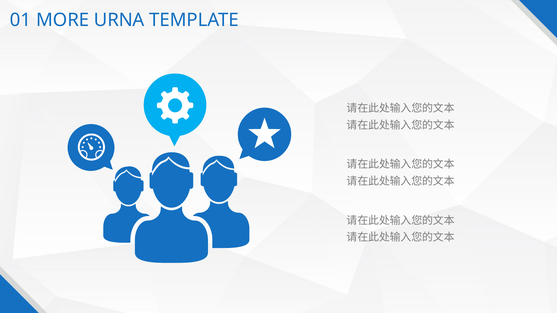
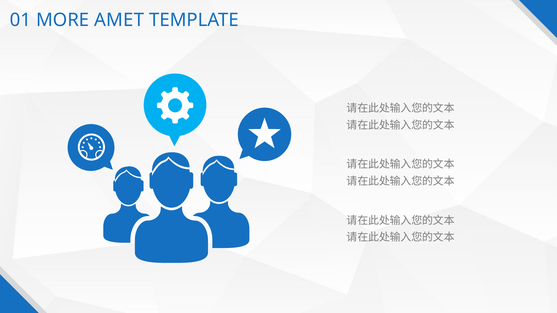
URNA: URNA -> AMET (119, 20)
